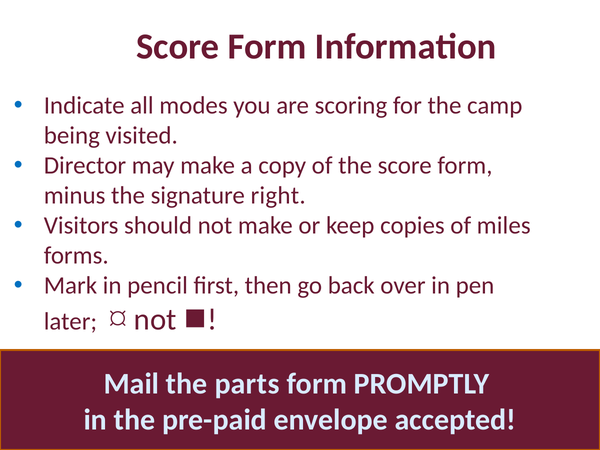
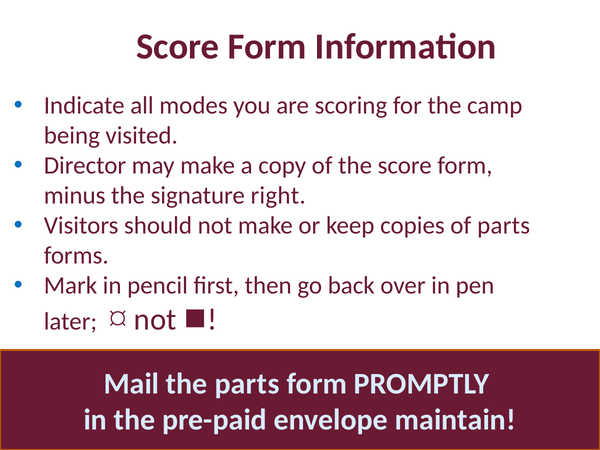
of miles: miles -> parts (504, 226)
accepted: accepted -> maintain (455, 420)
